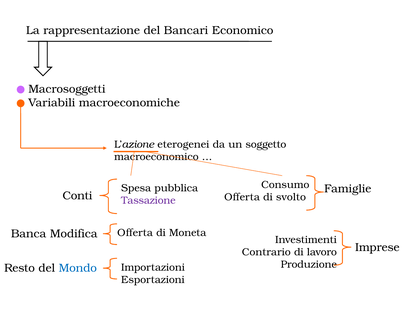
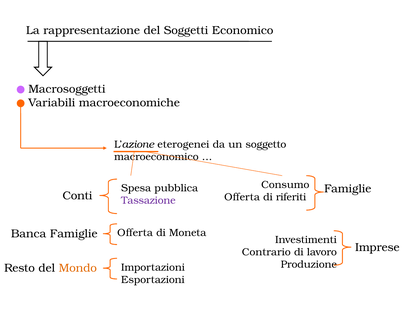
Bancari: Bancari -> Soggetti (186, 30)
svolto: svolto -> riferiti (291, 197)
Banca Modifica: Modifica -> Famiglie (74, 233)
Mondo colour: blue -> orange (78, 268)
